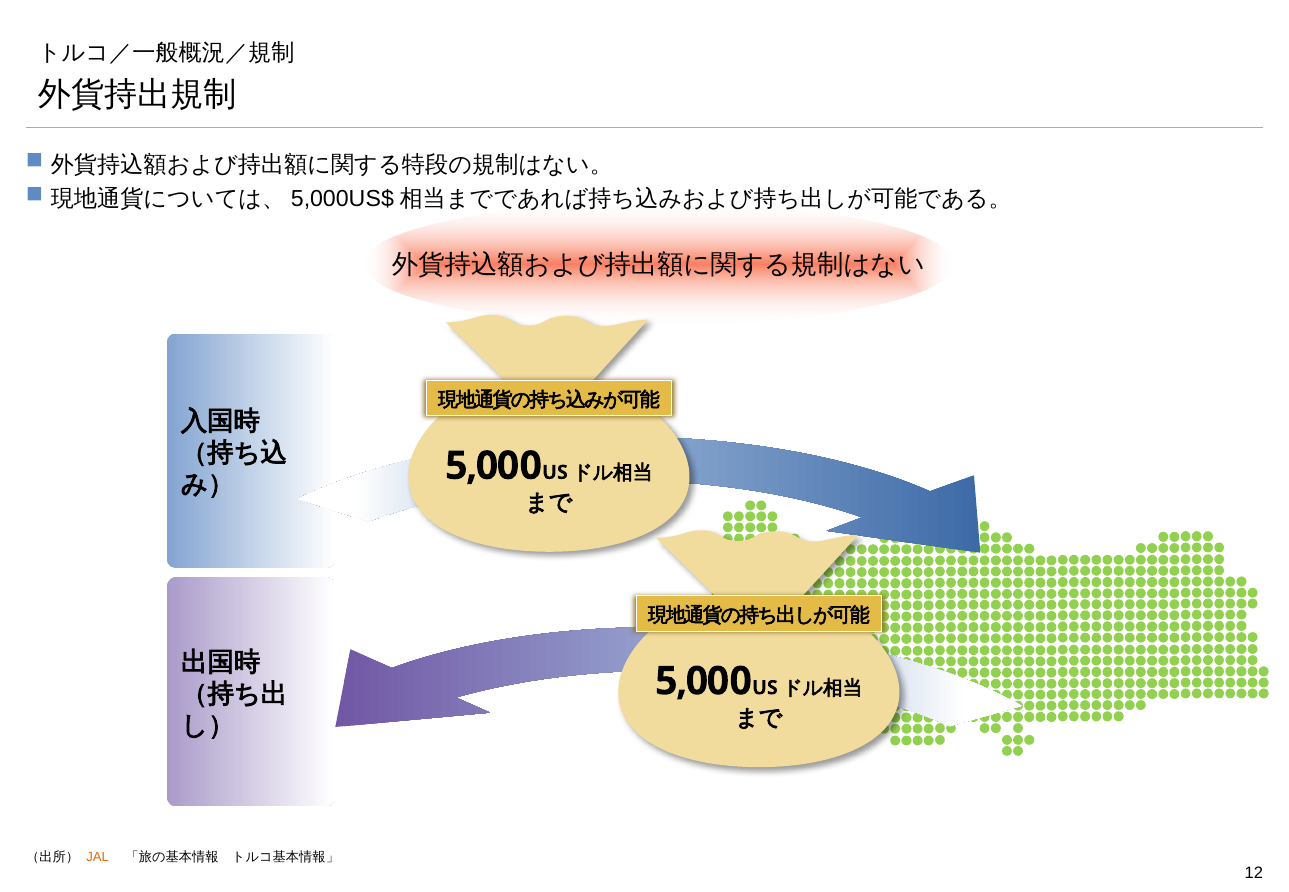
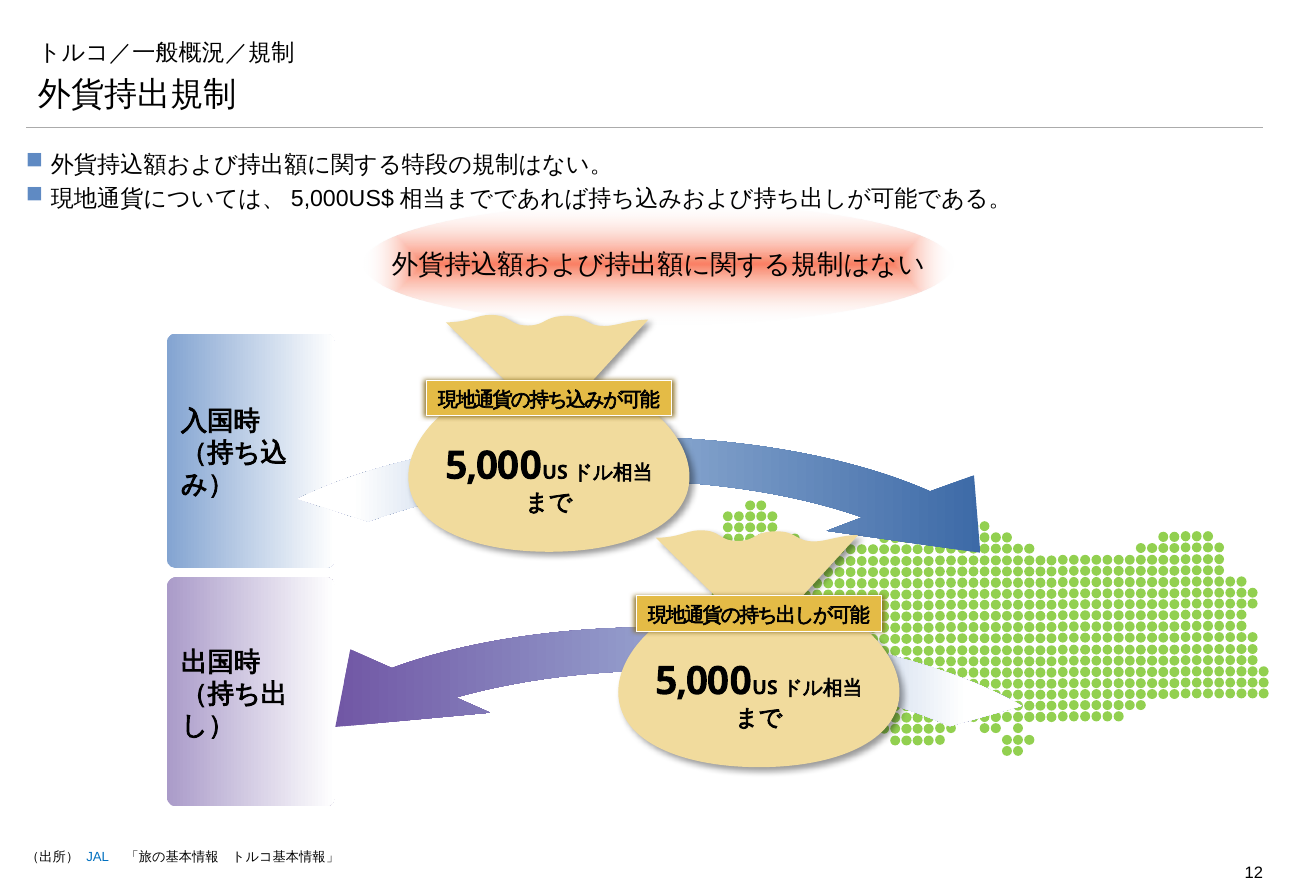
JAL colour: orange -> blue (98, 858)
